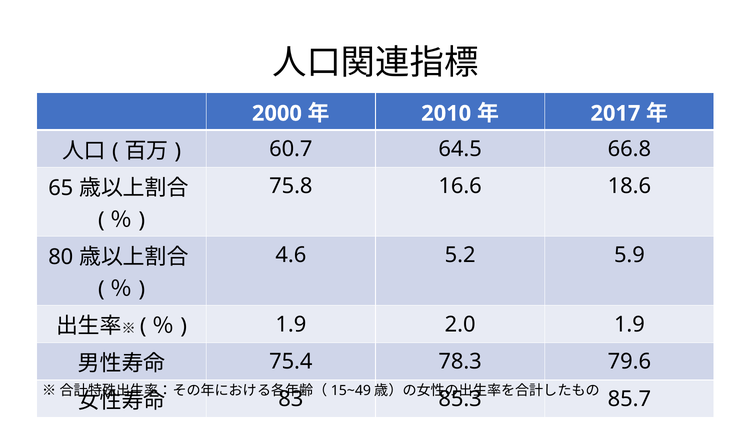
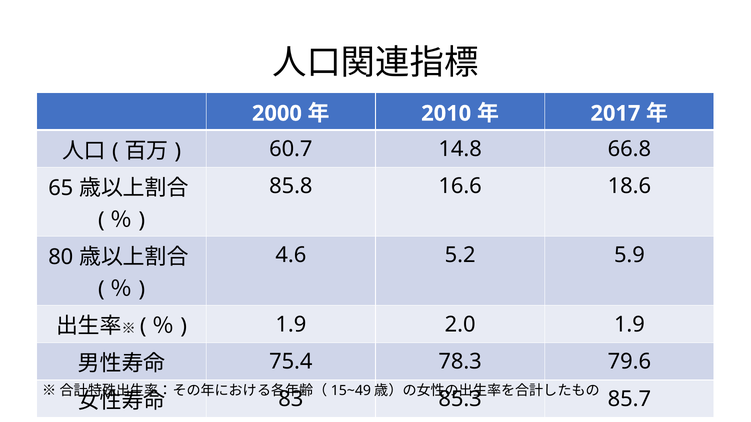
64.5: 64.5 -> 14.8 (460, 149)
75.8: 75.8 -> 85.8 (291, 186)
